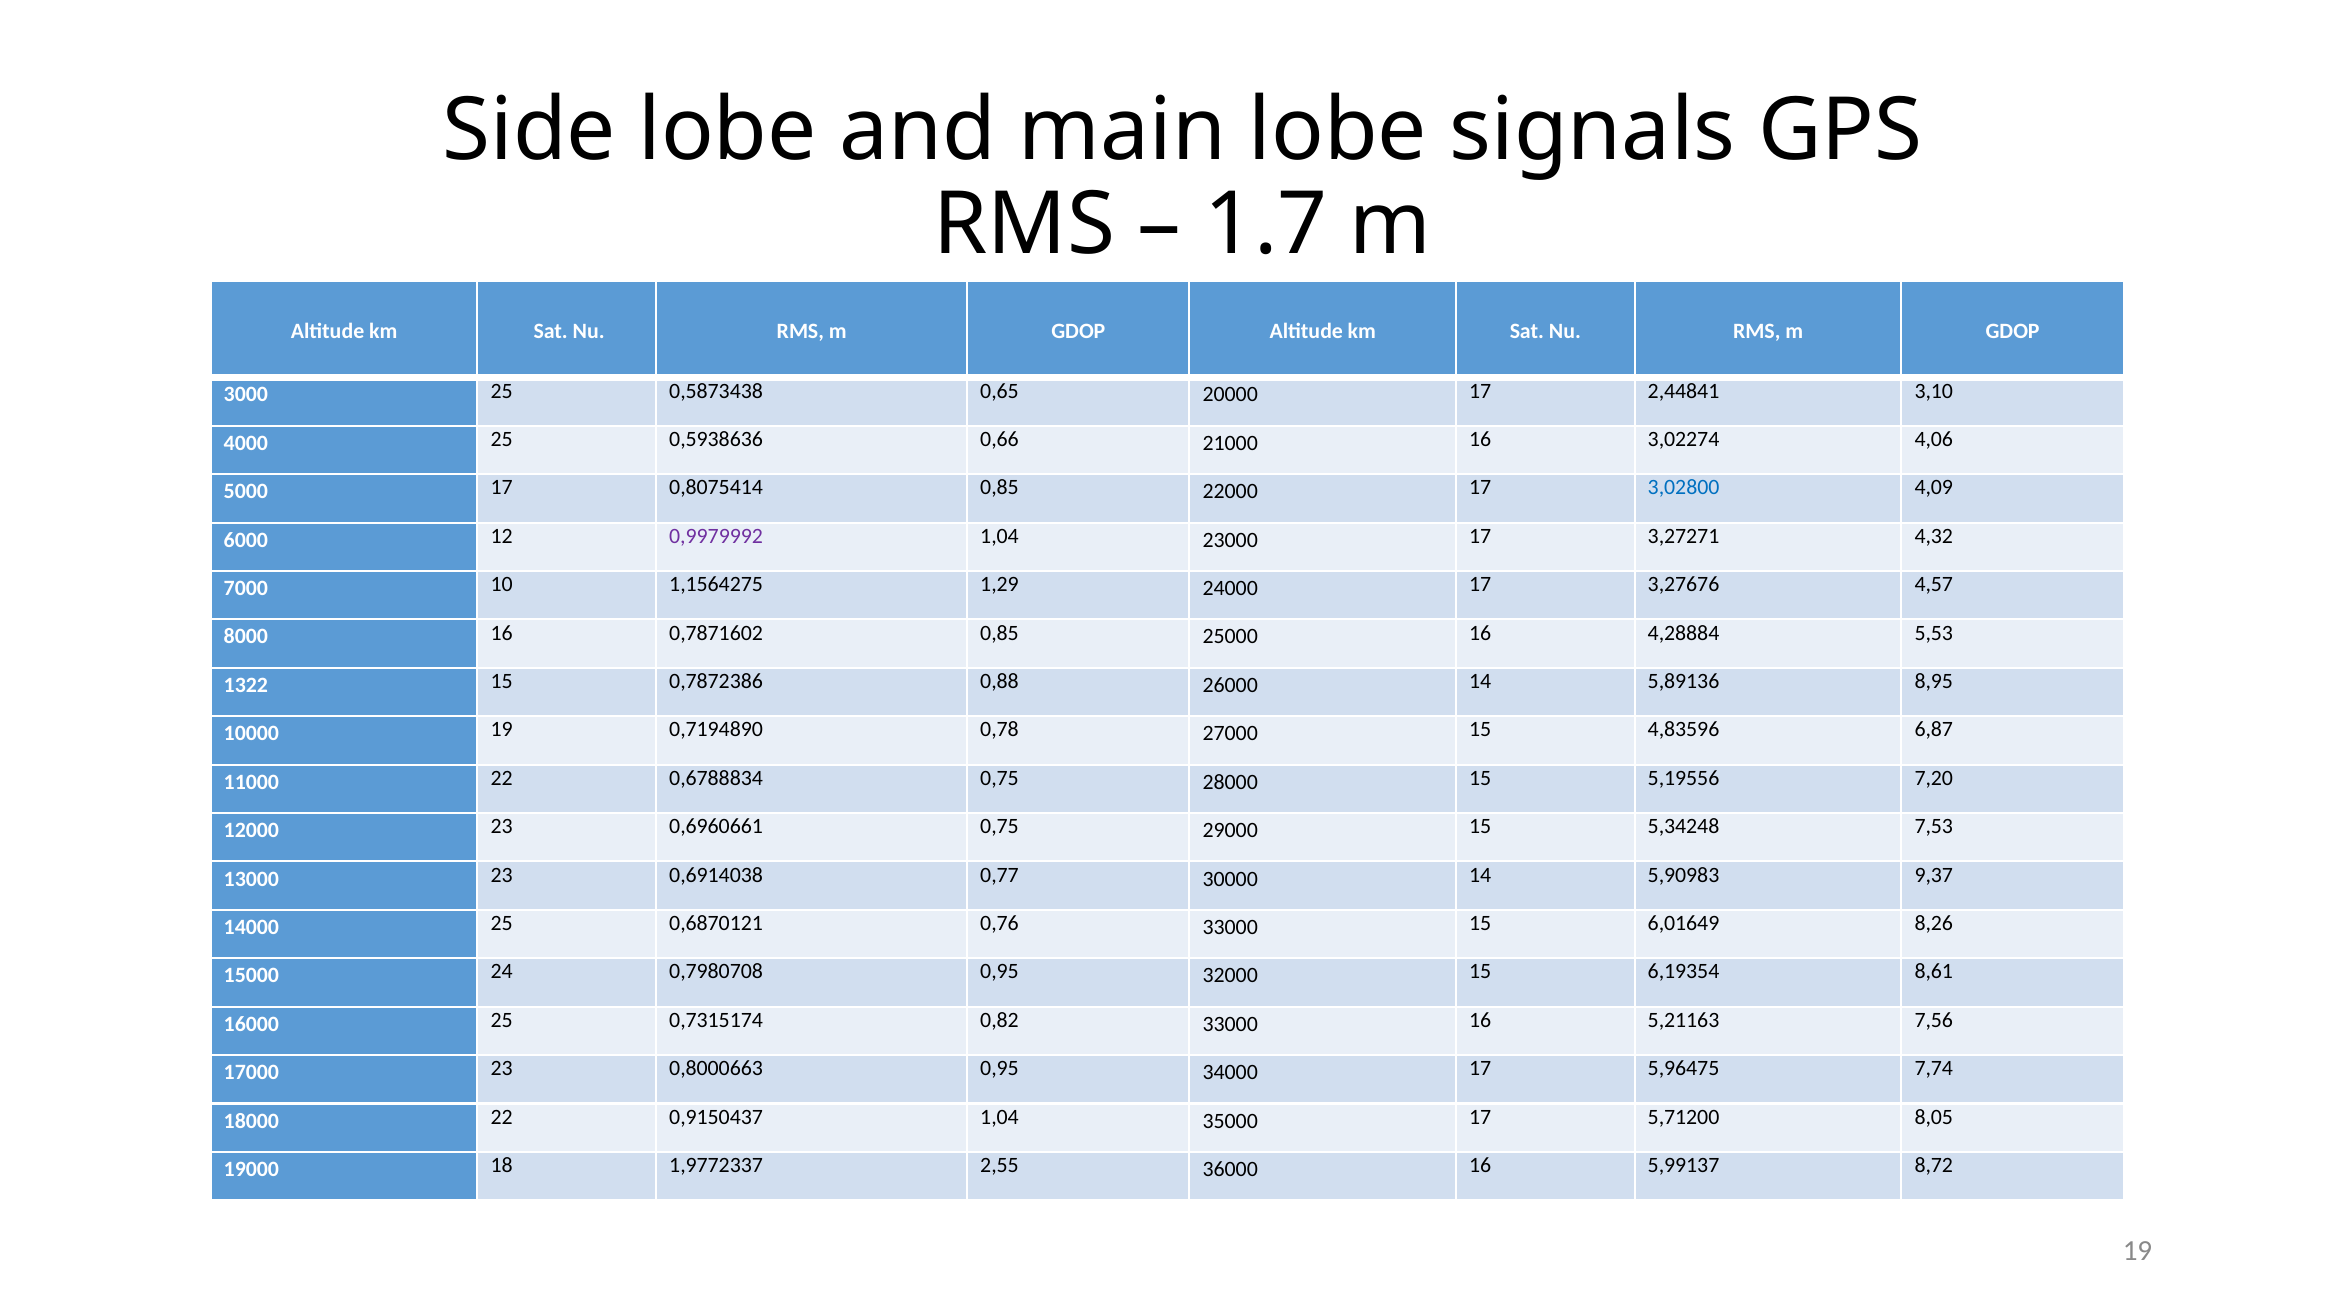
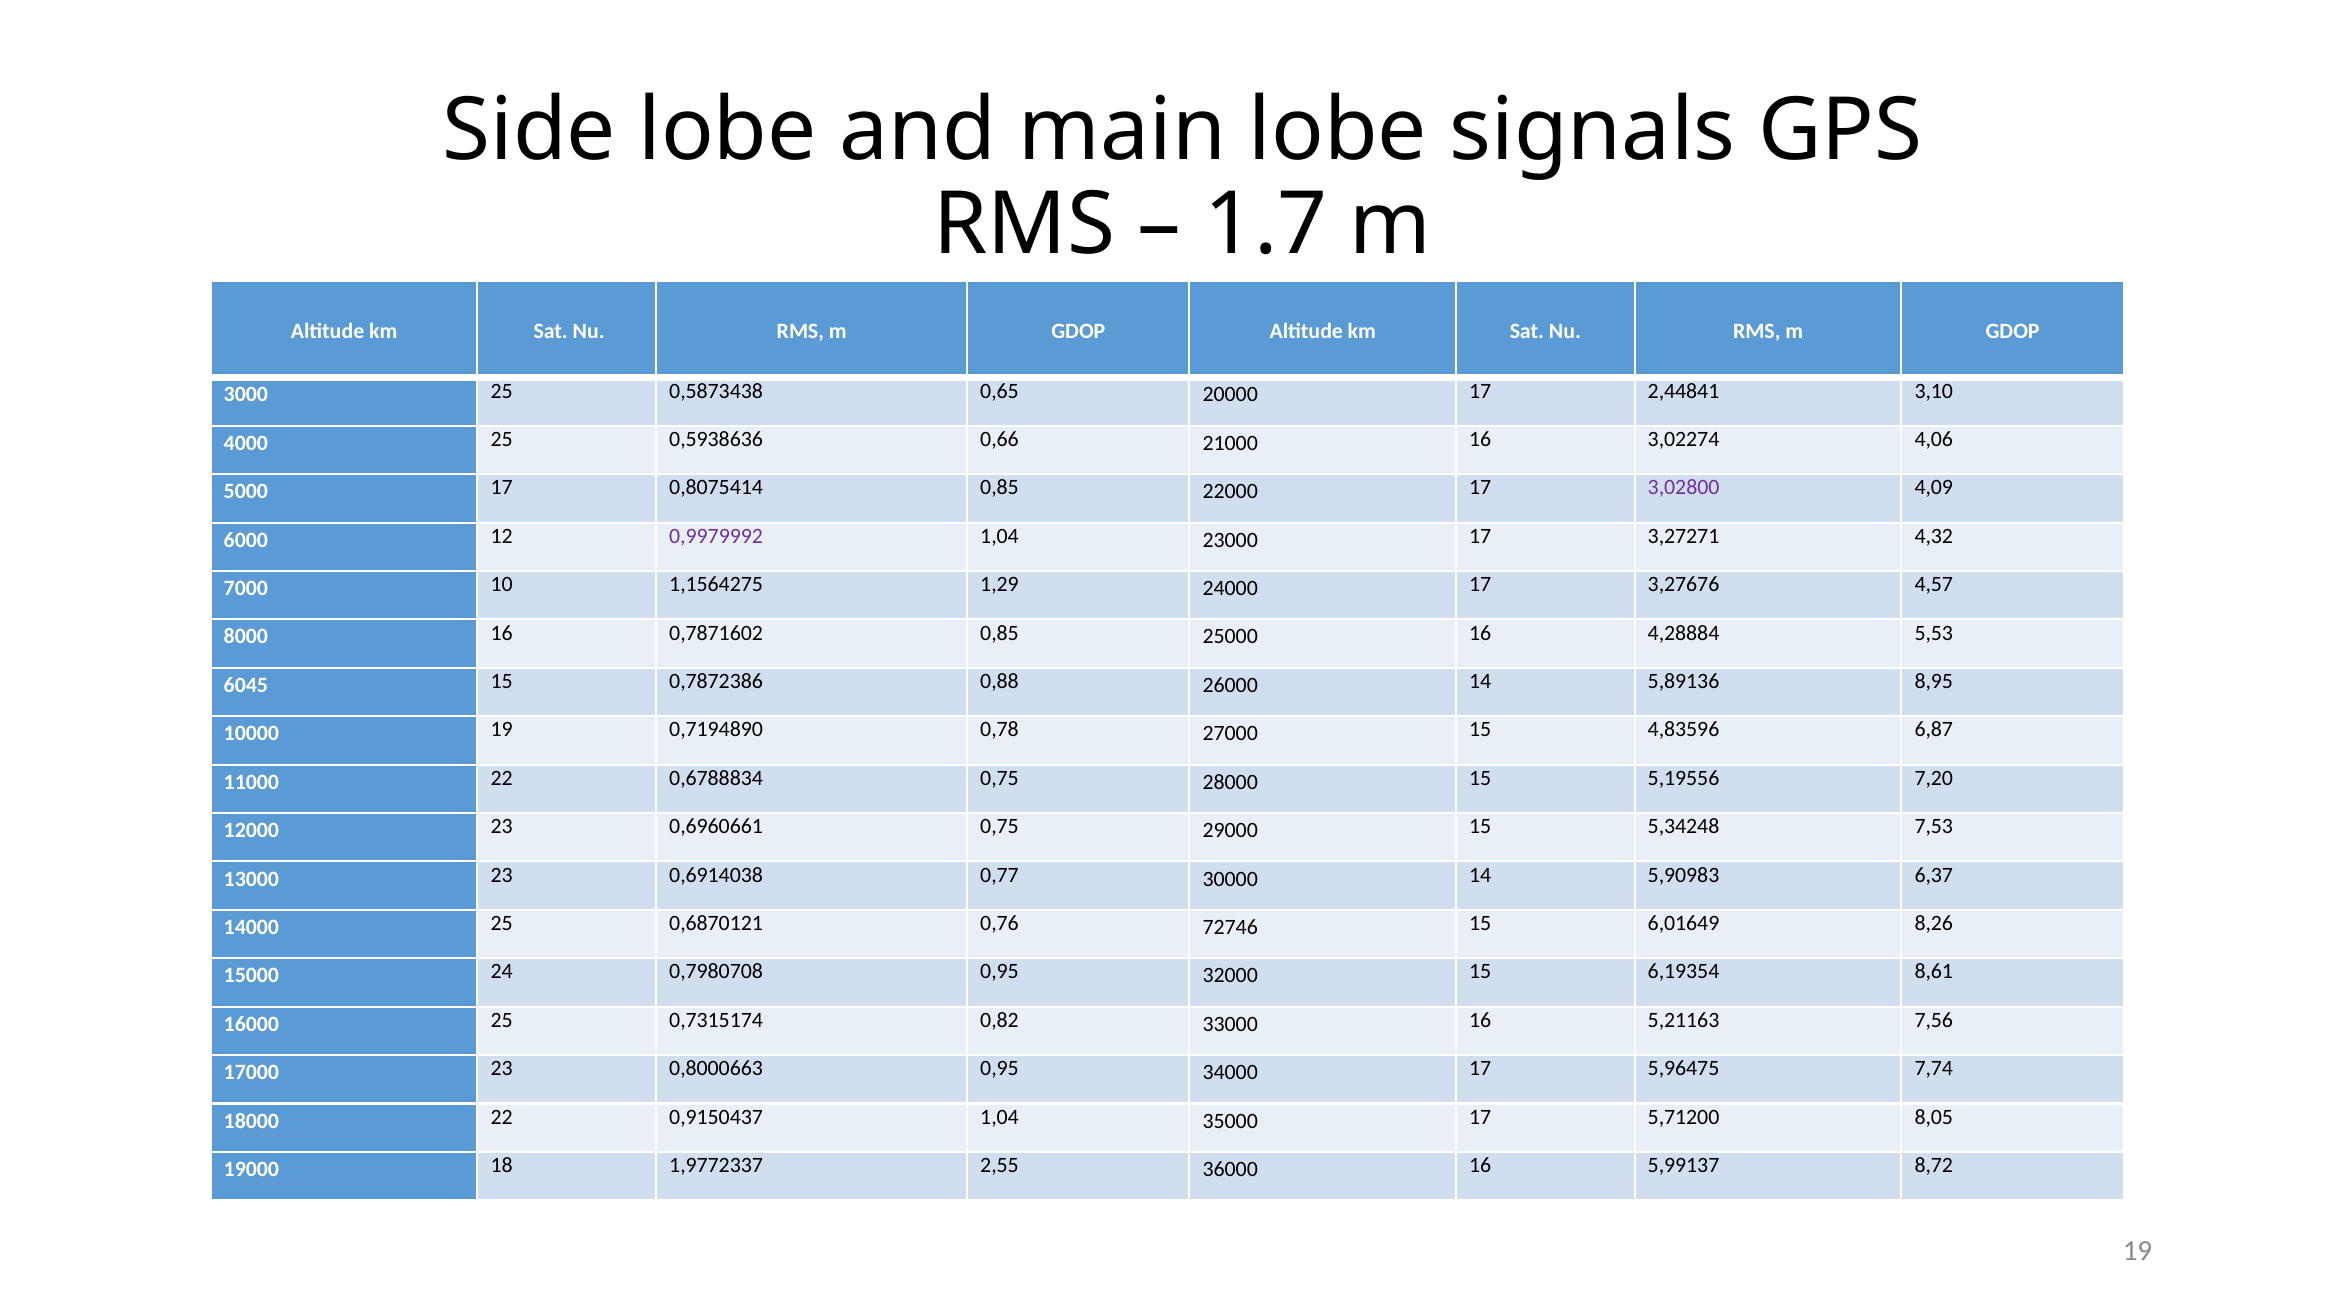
3,02800 colour: blue -> purple (1684, 488)
1322: 1322 -> 6045 (246, 686)
9,37: 9,37 -> 6,37 (1934, 875)
0,76 33000: 33000 -> 72746 (1230, 928)
